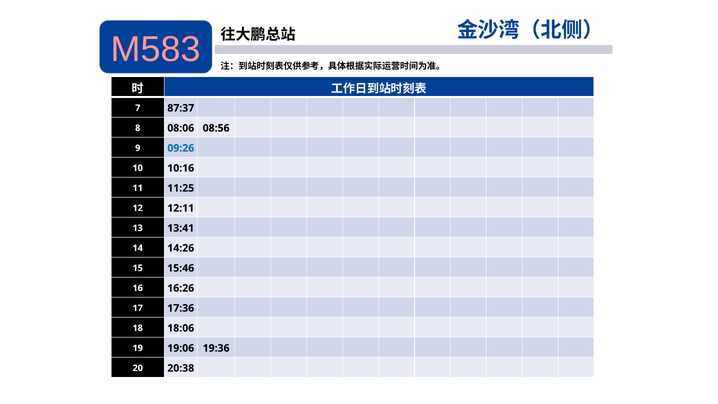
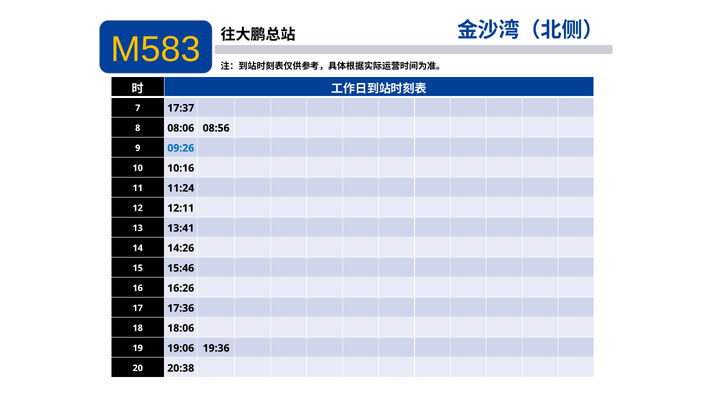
M583 colour: pink -> yellow (156, 49)
87:37: 87:37 -> 17:37 (181, 108)
11:25: 11:25 -> 11:24 (181, 188)
